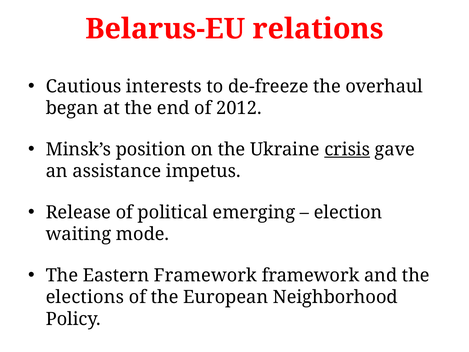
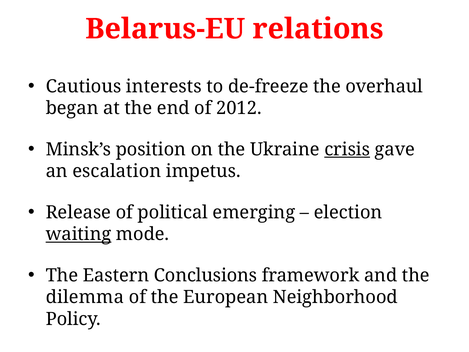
assistance: assistance -> escalation (117, 171)
waiting underline: none -> present (79, 234)
Eastern Framework: Framework -> Conclusions (206, 275)
elections: elections -> dilemma (85, 297)
